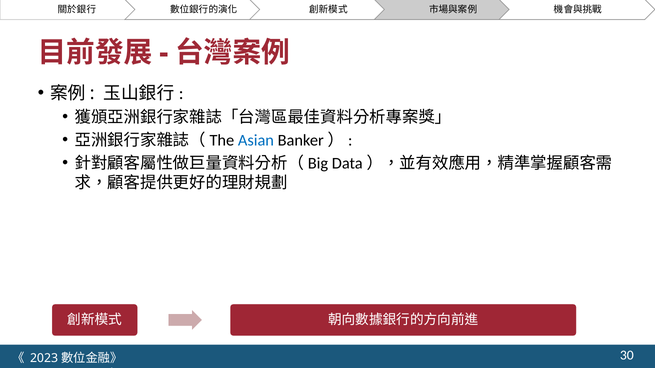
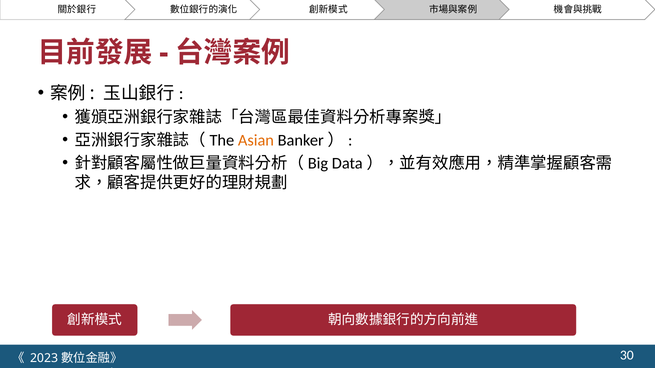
Asian colour: blue -> orange (256, 140)
